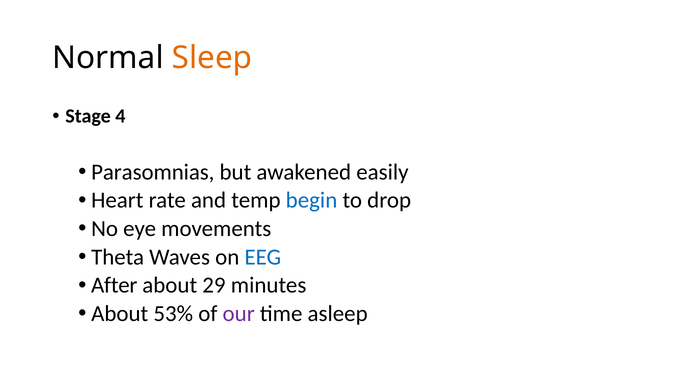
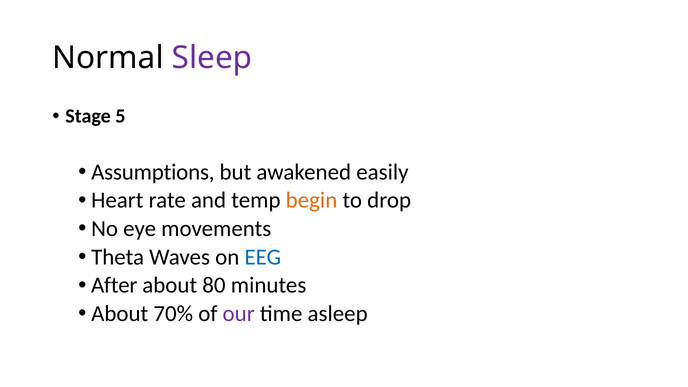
Sleep colour: orange -> purple (212, 58)
4: 4 -> 5 (120, 116)
Parasomnias: Parasomnias -> Assumptions (153, 172)
begin colour: blue -> orange (312, 200)
29: 29 -> 80 (214, 285)
53%: 53% -> 70% (173, 314)
